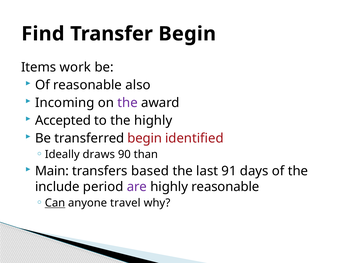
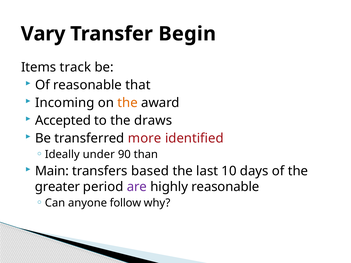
Find: Find -> Vary (43, 34)
work: work -> track (75, 67)
also: also -> that (138, 85)
the colour: purple -> orange (128, 103)
the highly: highly -> draws (153, 121)
transferred begin: begin -> more (145, 138)
draws: draws -> under (99, 155)
91: 91 -> 10 (229, 171)
include: include -> greater (57, 187)
Can underline: present -> none (55, 203)
travel: travel -> follow (125, 203)
